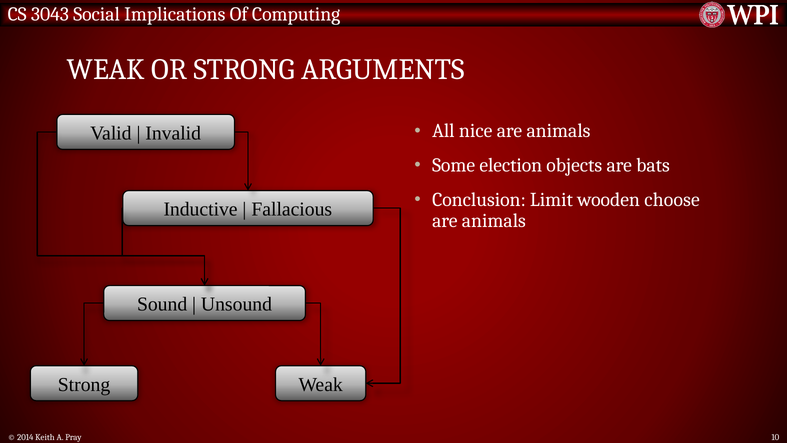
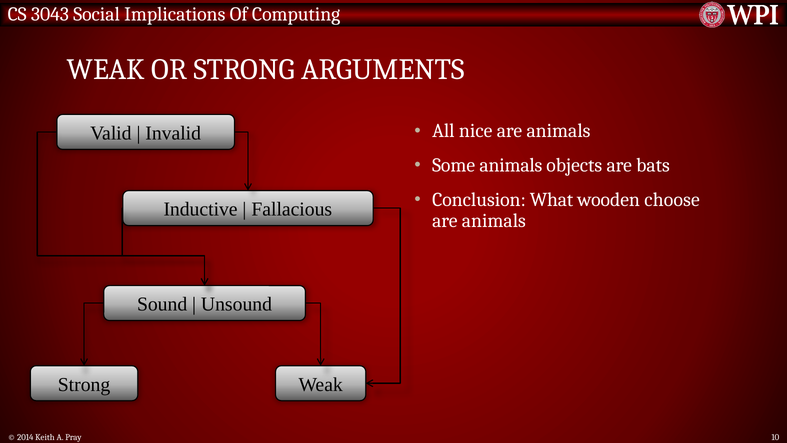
Some election: election -> animals (511, 165)
Limit: Limit -> What (552, 200)
